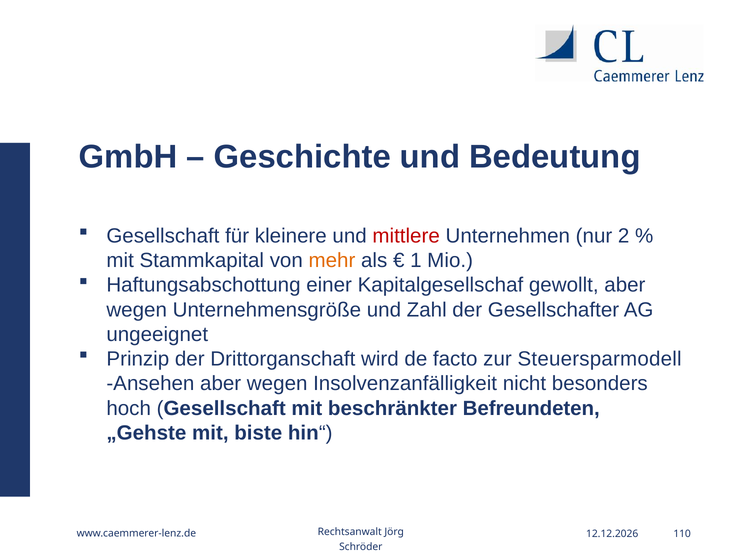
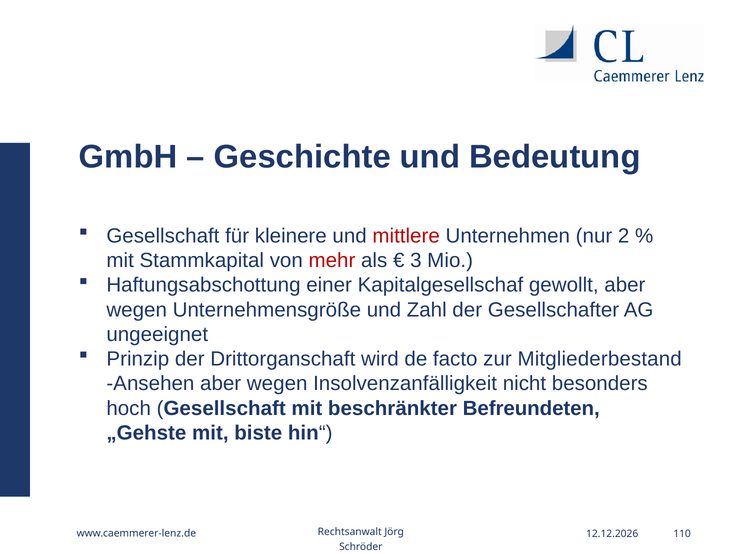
mehr colour: orange -> red (332, 261)
1: 1 -> 3 (416, 261)
Steuersparmodell: Steuersparmodell -> Mitgliederbestand (600, 359)
